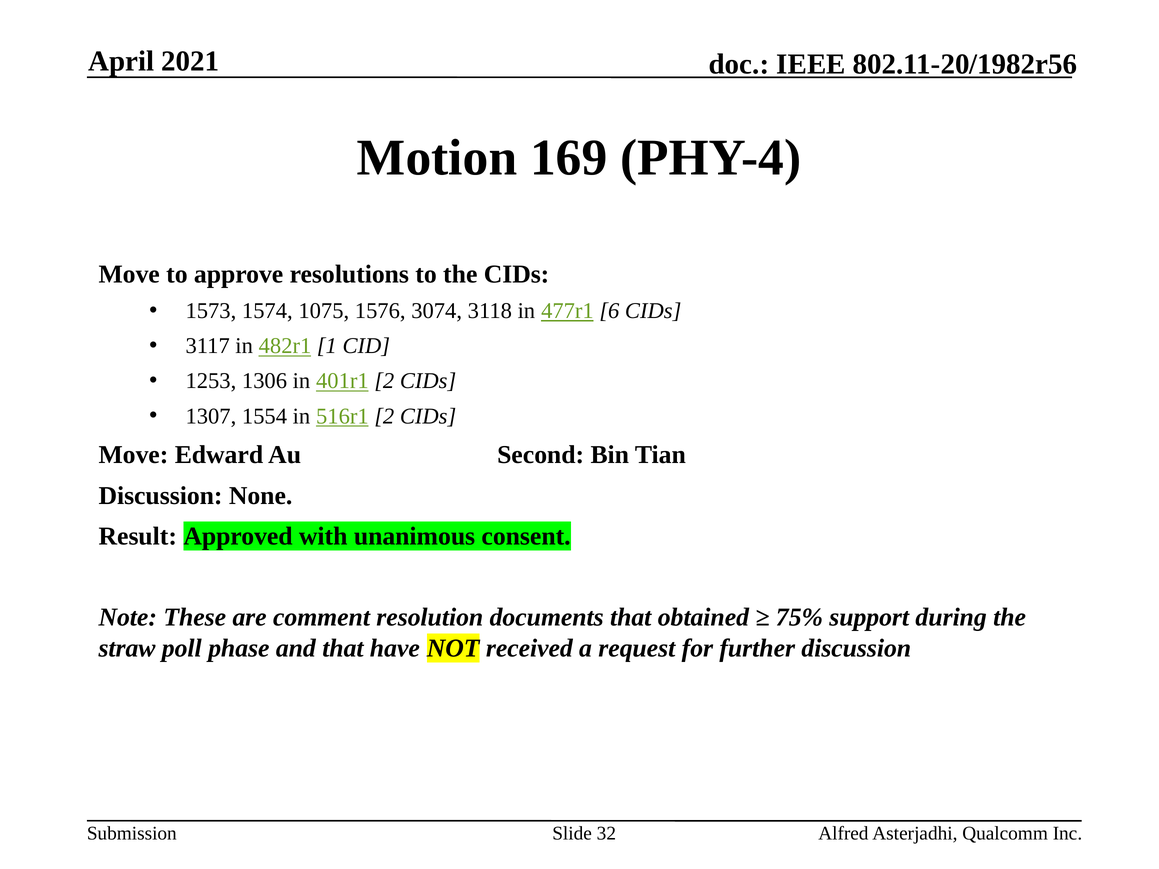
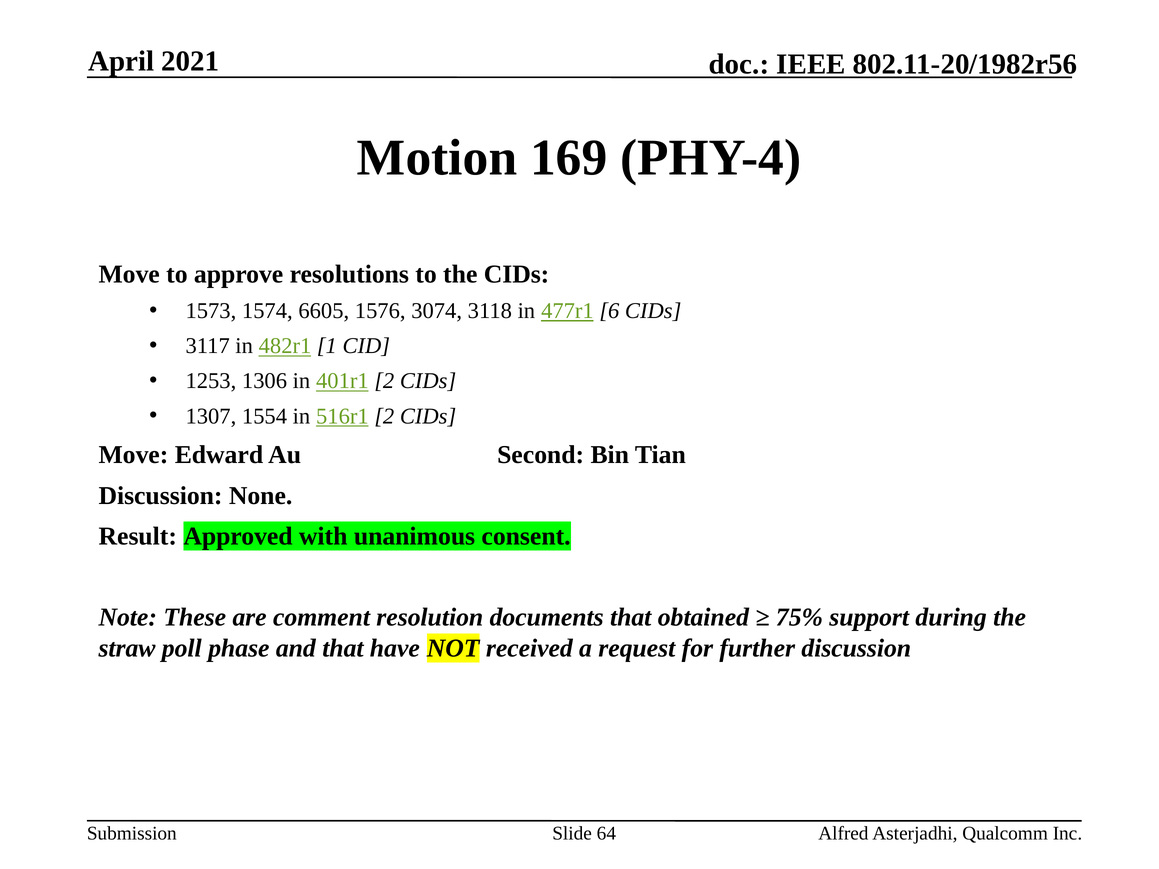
1075: 1075 -> 6605 (324, 311)
32: 32 -> 64 (606, 834)
